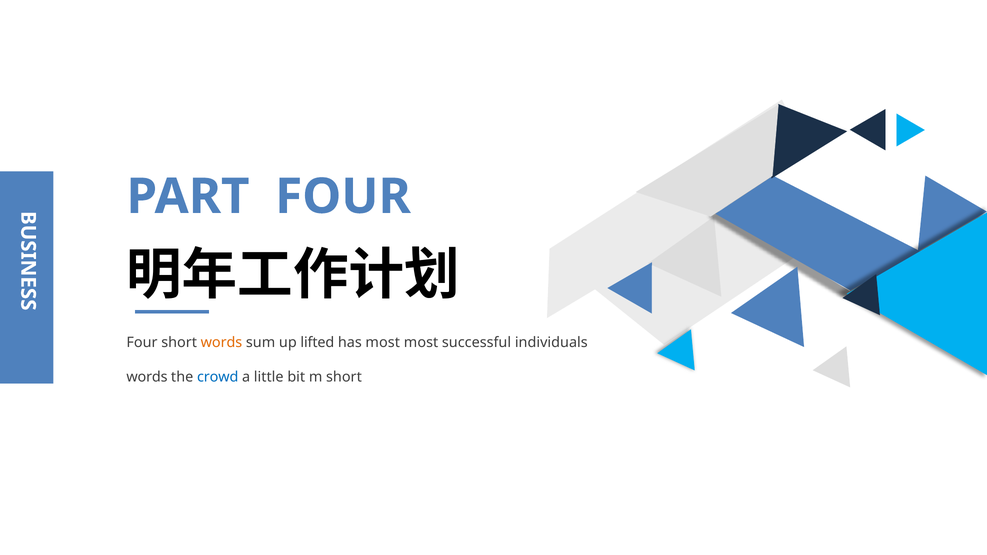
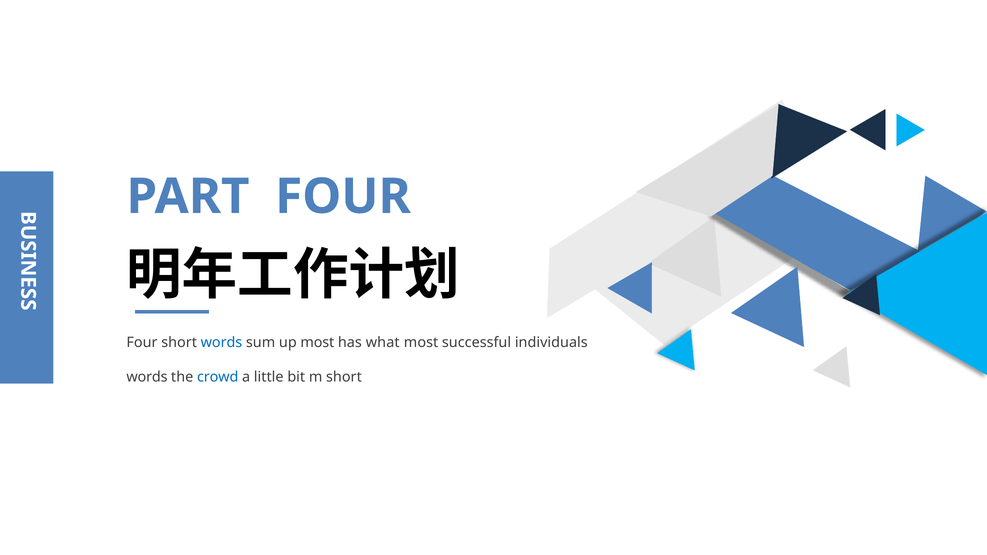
words colour: orange -> blue (221, 343)
up lifted: lifted -> most (317, 343)
has most: most -> what (383, 343)
